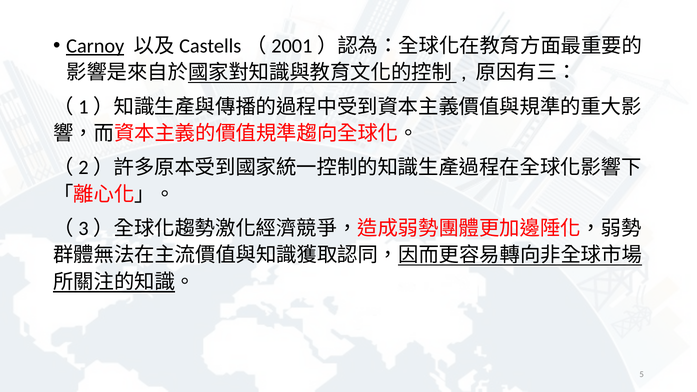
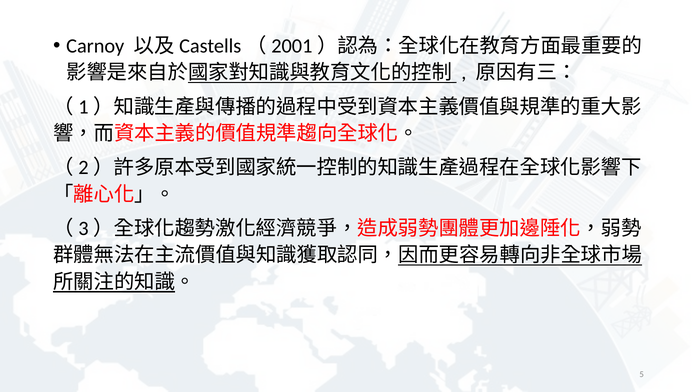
Carnoy underline: present -> none (95, 46)
